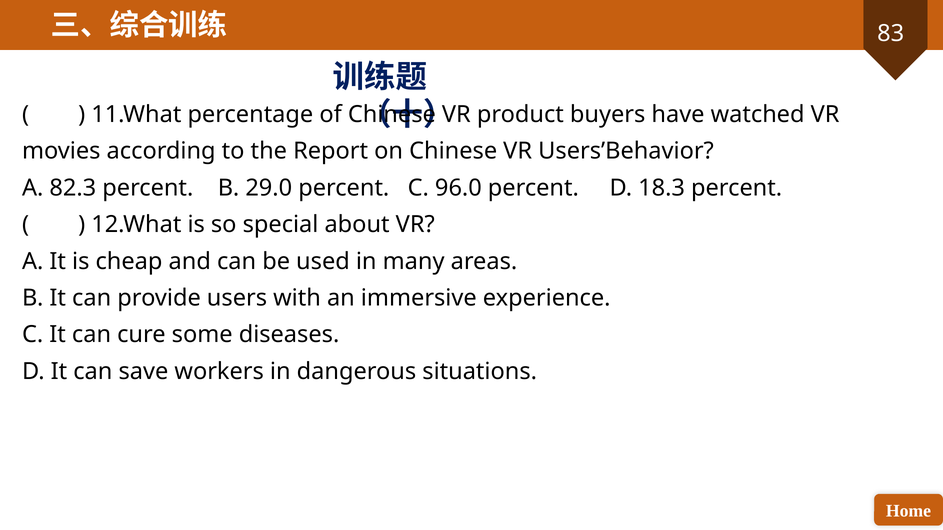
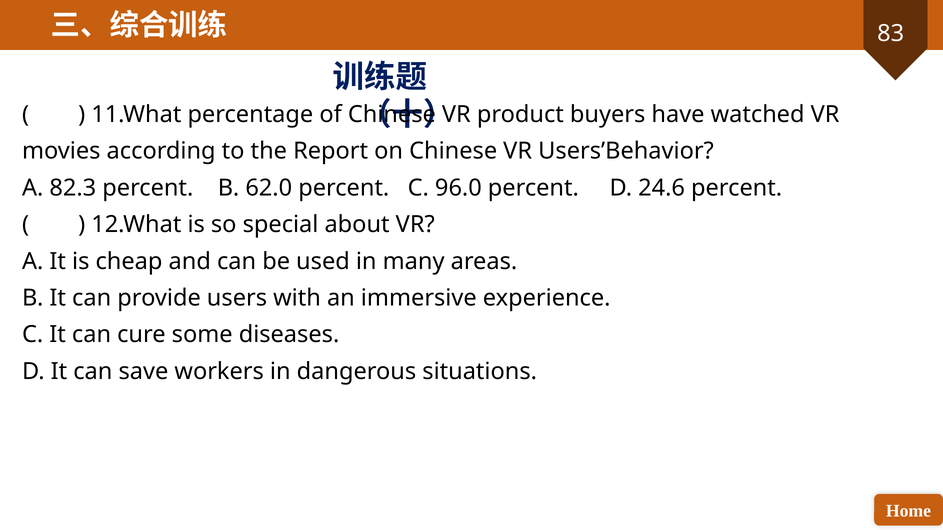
29.0: 29.0 -> 62.0 (269, 188)
18.3: 18.3 -> 24.6 (662, 188)
